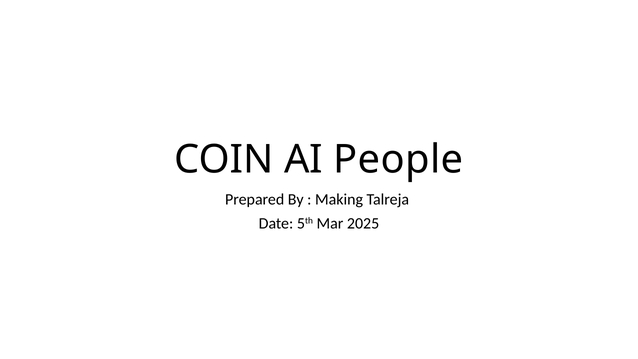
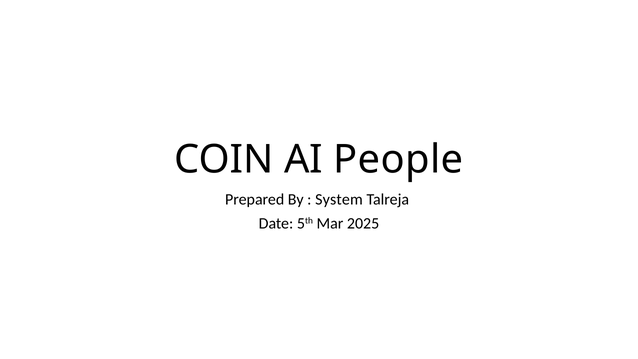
Making: Making -> System (339, 199)
